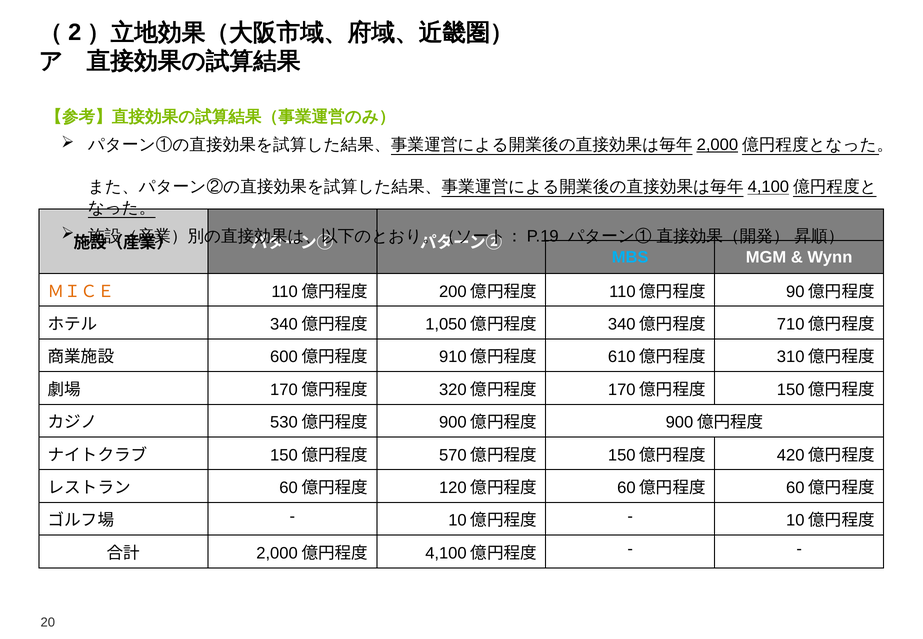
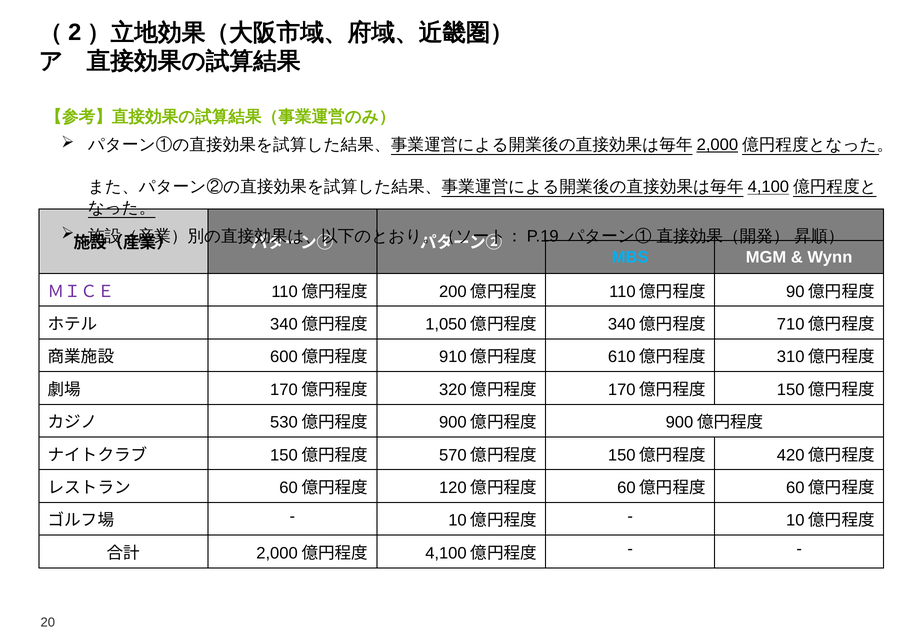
ＭＩＣＥ colour: orange -> purple (81, 292)
